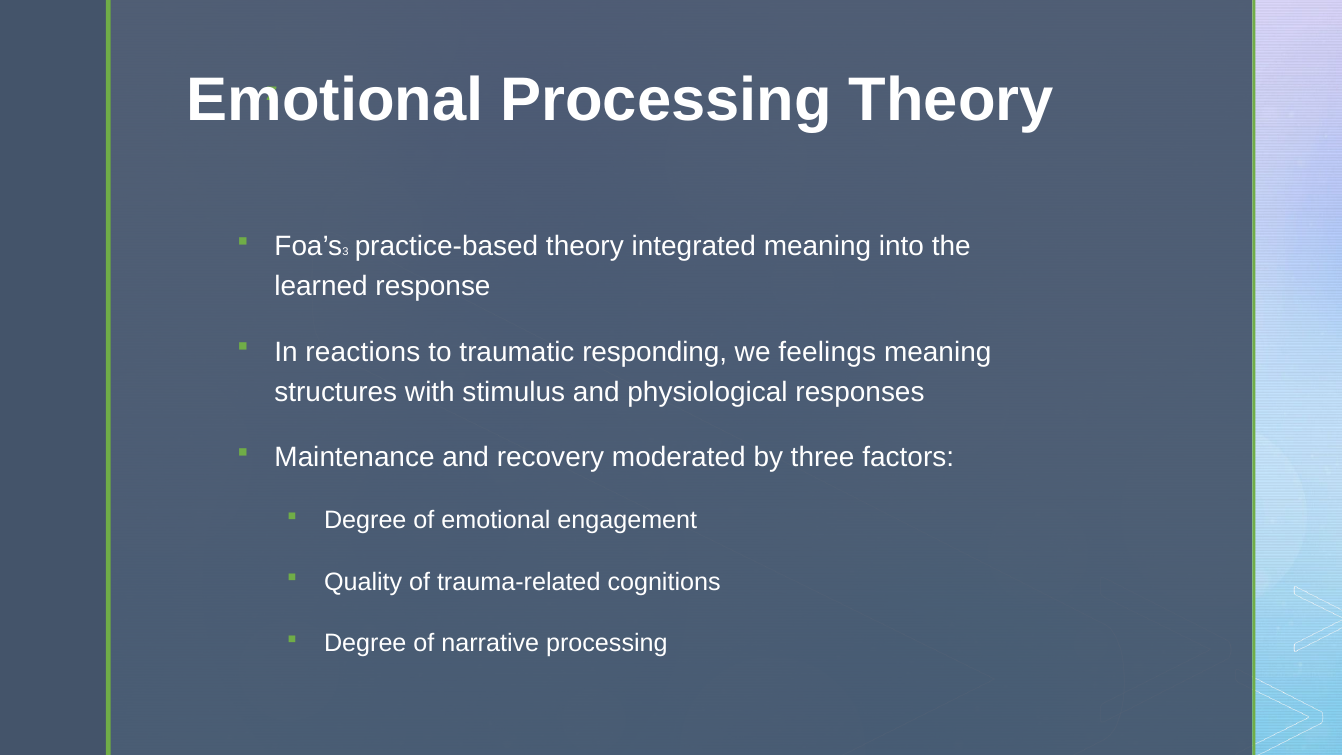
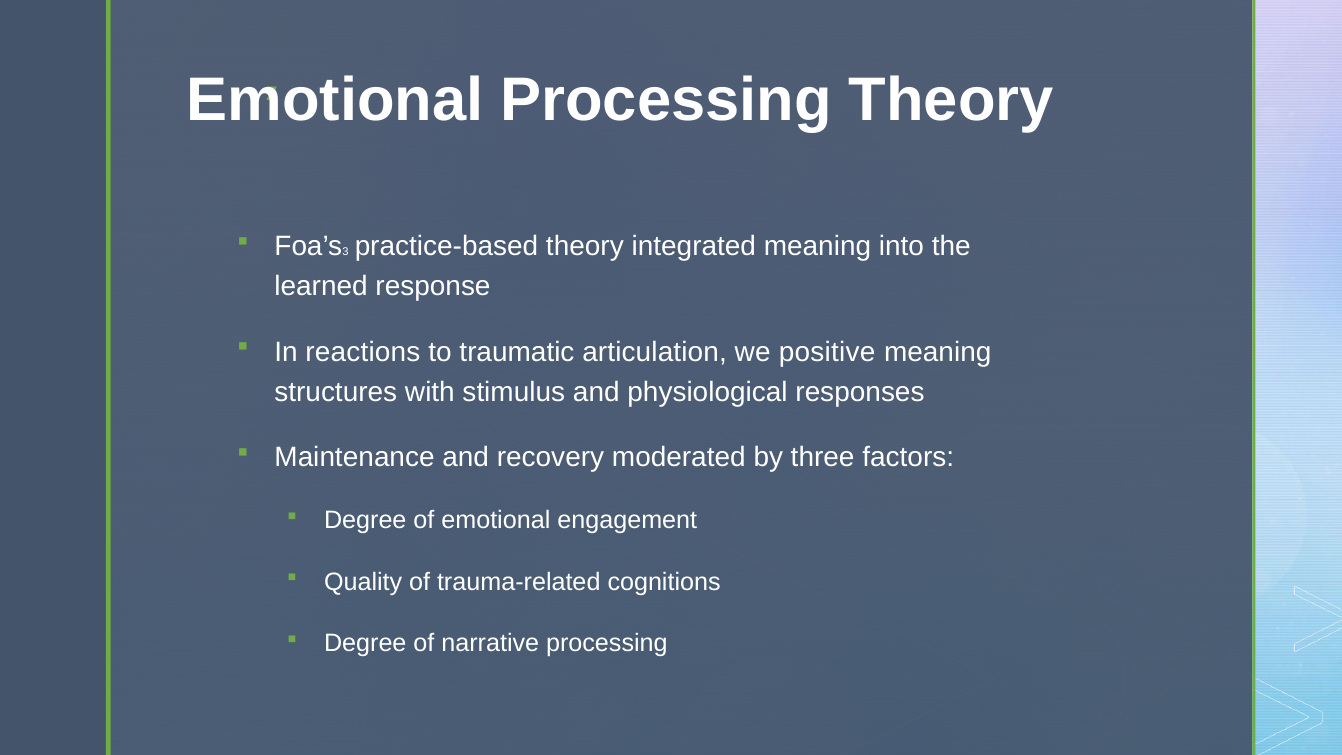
responding: responding -> articulation (655, 352)
feelings: feelings -> positive (827, 352)
